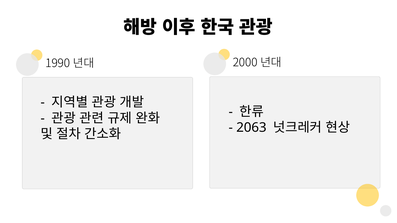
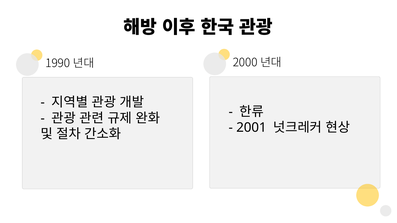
2063: 2063 -> 2001 (251, 128)
